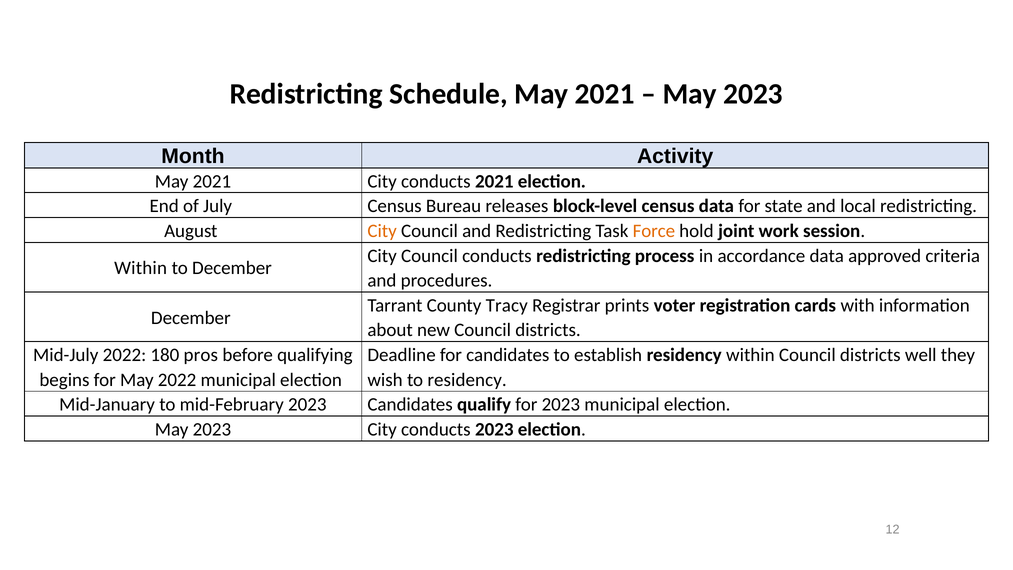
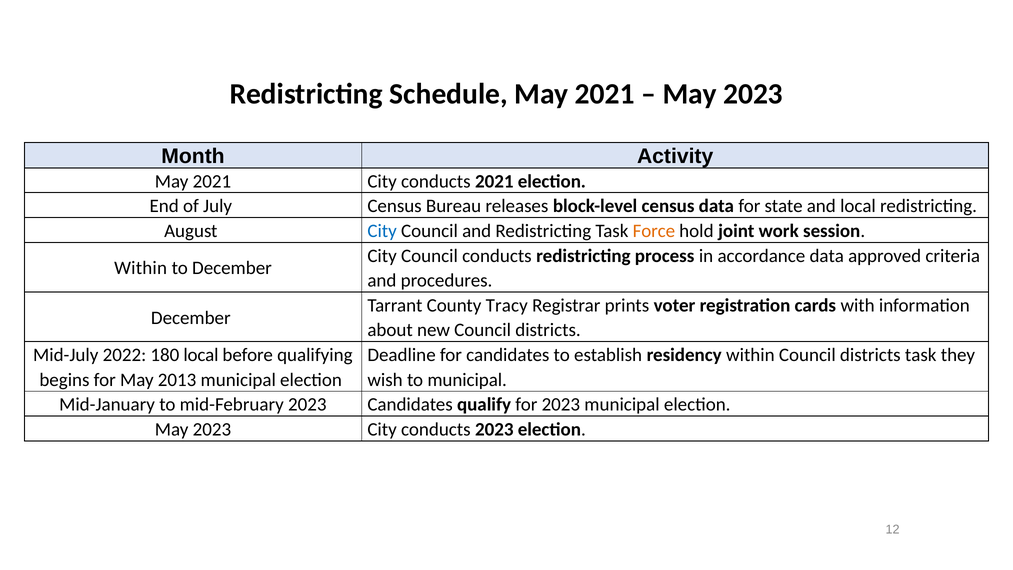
City colour: orange -> blue (382, 231)
180 pros: pros -> local (201, 355)
districts well: well -> task (921, 355)
May 2022: 2022 -> 2013 (177, 380)
to residency: residency -> municipal (467, 380)
